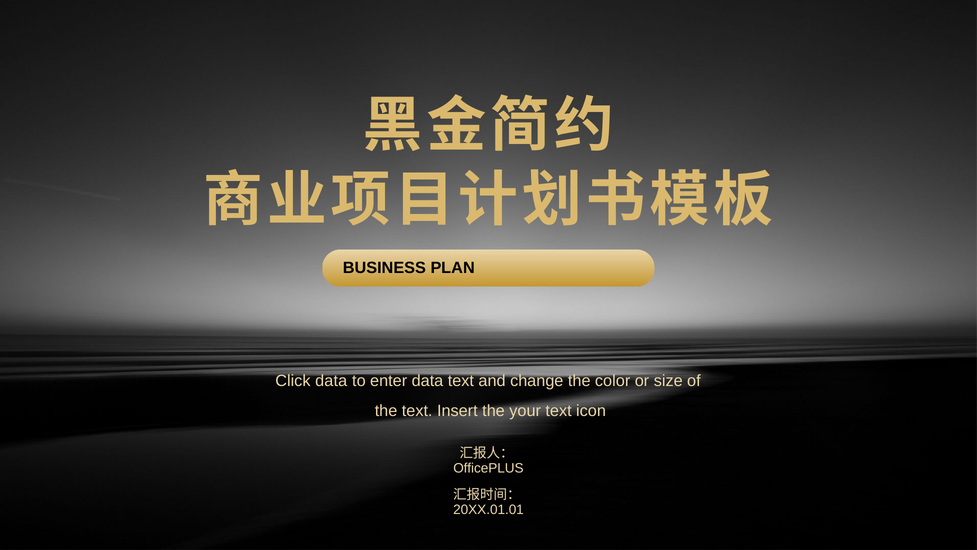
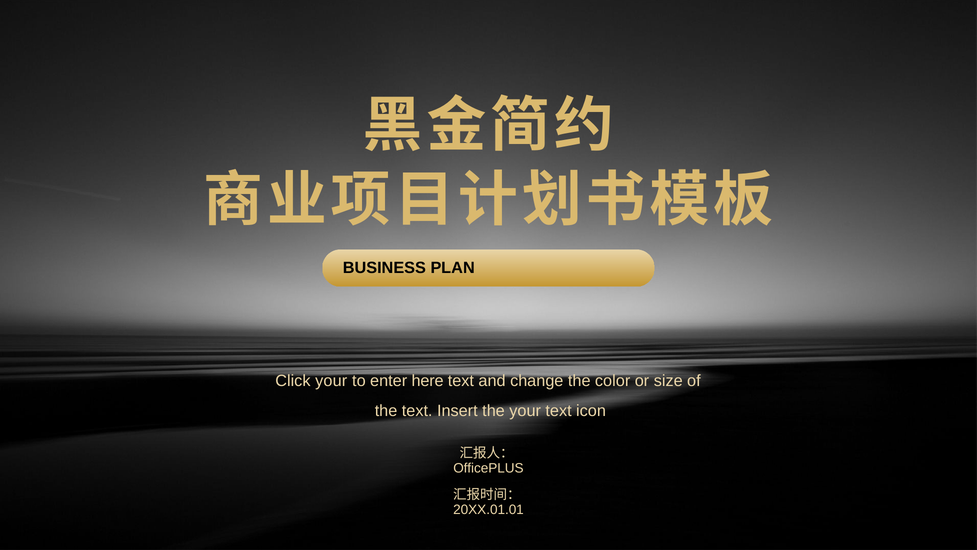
Click data: data -> your (331, 381)
enter data: data -> here (428, 381)
